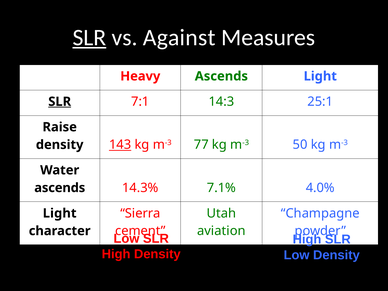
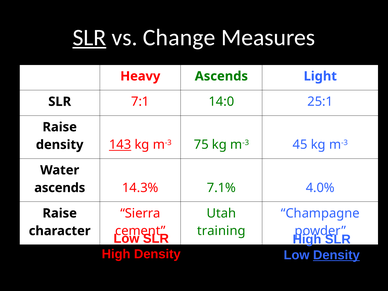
Against: Against -> Change (179, 38)
SLR underline: present -> none (60, 102)
14:3: 14:3 -> 14:0 (221, 102)
77: 77 -> 75 (201, 145)
50: 50 -> 45 (300, 145)
Light: Light -> Raise (60, 213)
aviation: aviation -> training (221, 231)
Density underline: none -> present (336, 255)
